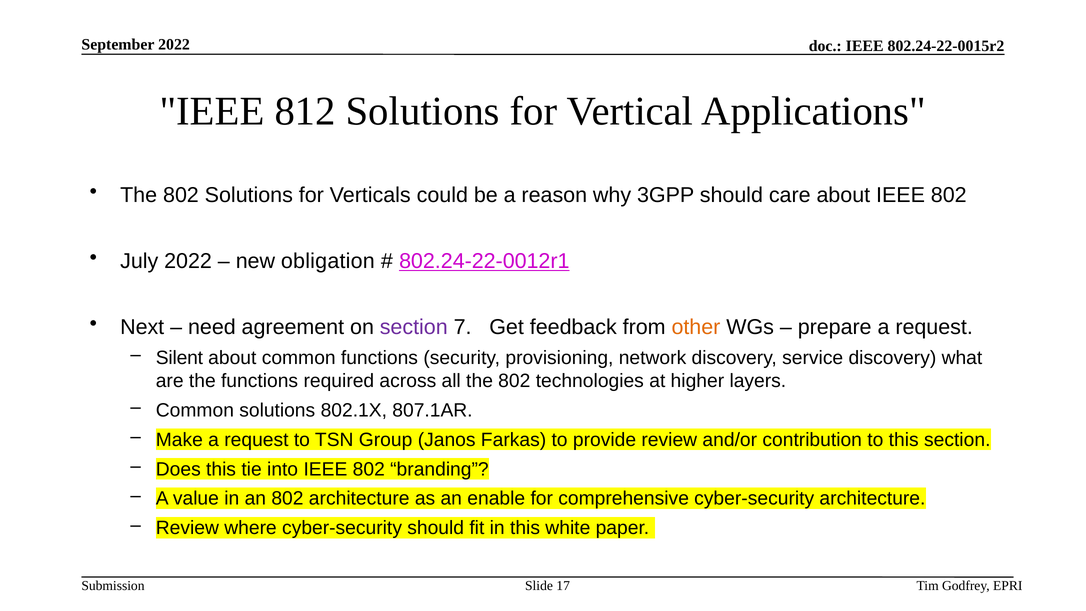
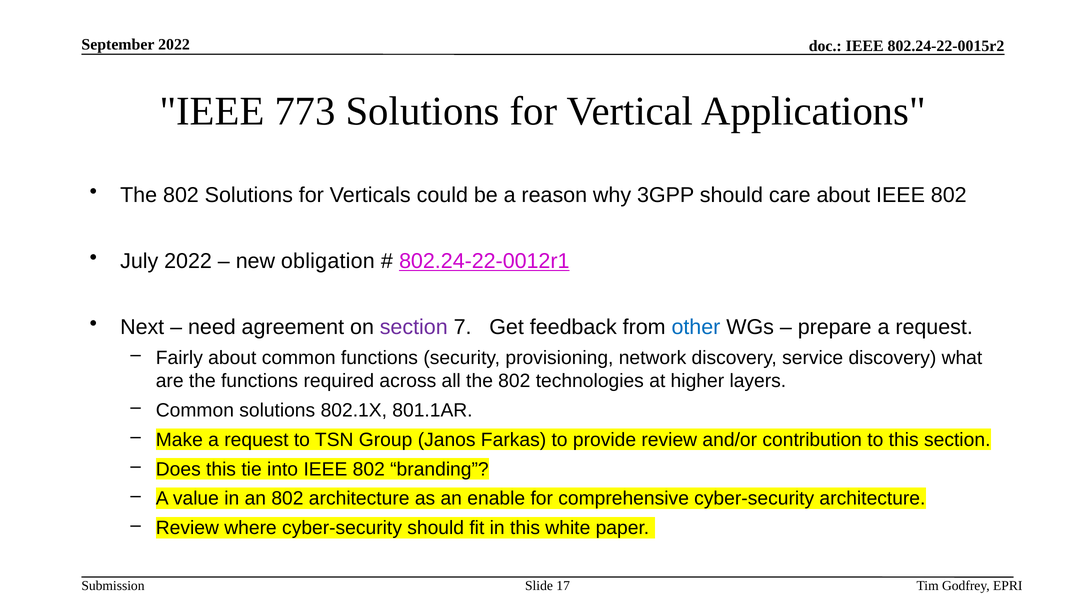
812: 812 -> 773 (305, 111)
other colour: orange -> blue (696, 327)
Silent: Silent -> Fairly (179, 358)
807.1AR: 807.1AR -> 801.1AR (432, 410)
